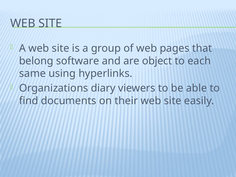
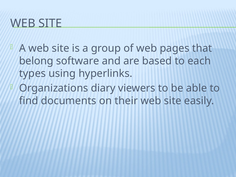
object: object -> based (157, 61)
same: same -> types (32, 73)
